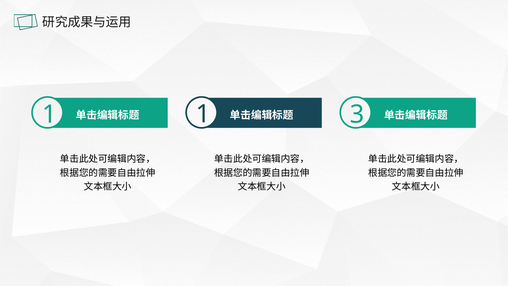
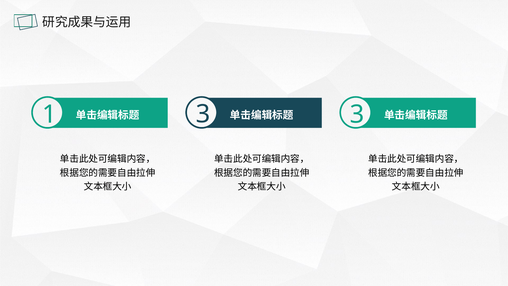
1 1: 1 -> 3 (203, 114)
